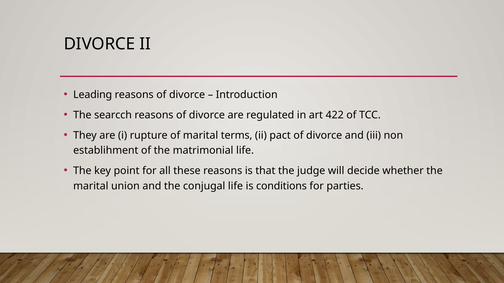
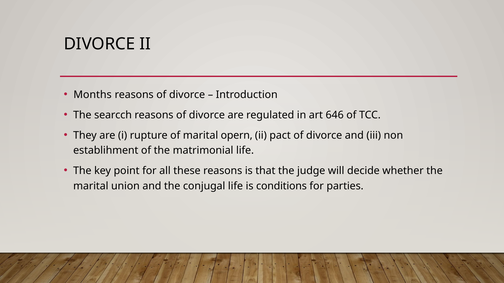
Leading: Leading -> Months (93, 95)
422: 422 -> 646 (335, 115)
terms: terms -> opern (237, 136)
